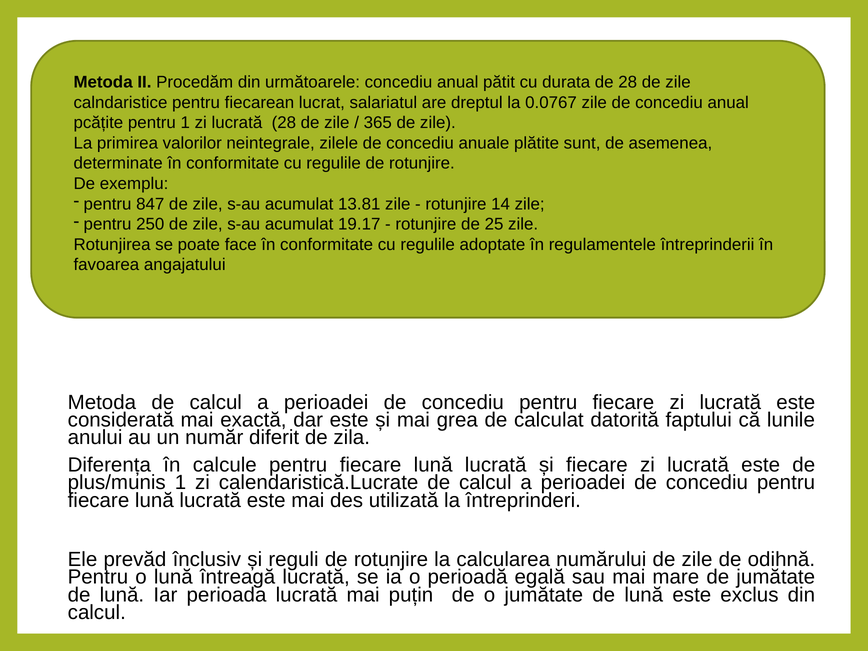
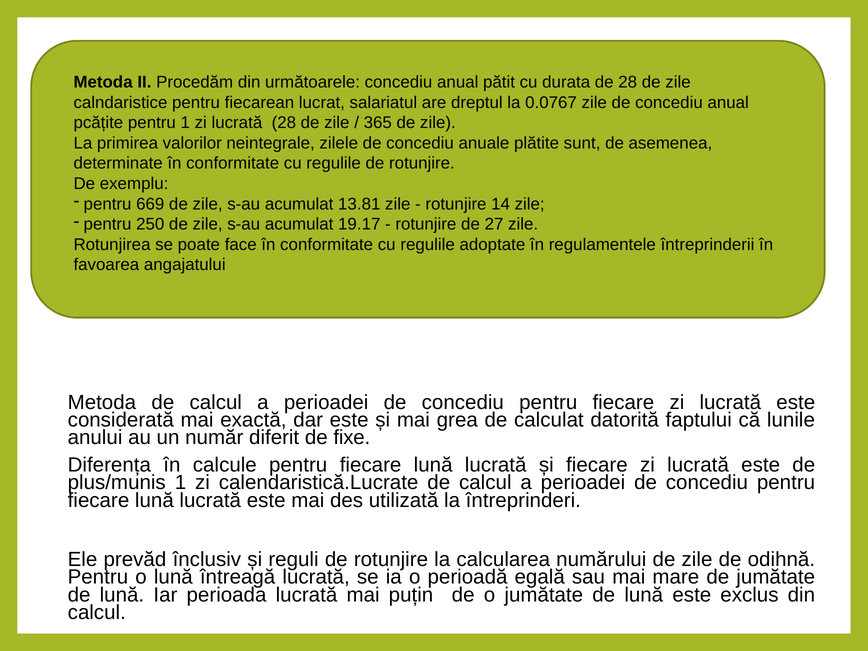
847: 847 -> 669 (150, 204)
25: 25 -> 27 (494, 224)
zila: zila -> fixe (352, 438)
